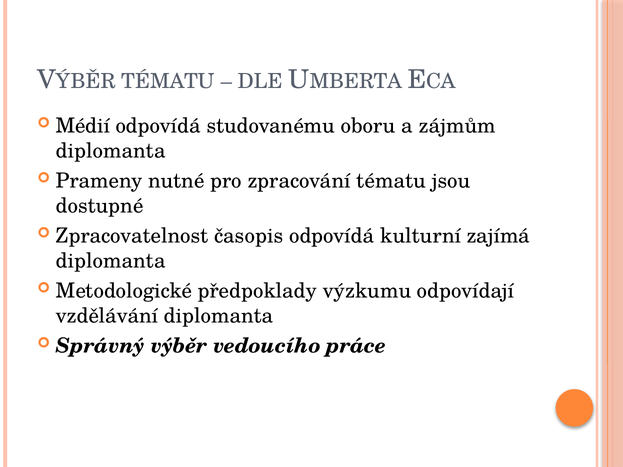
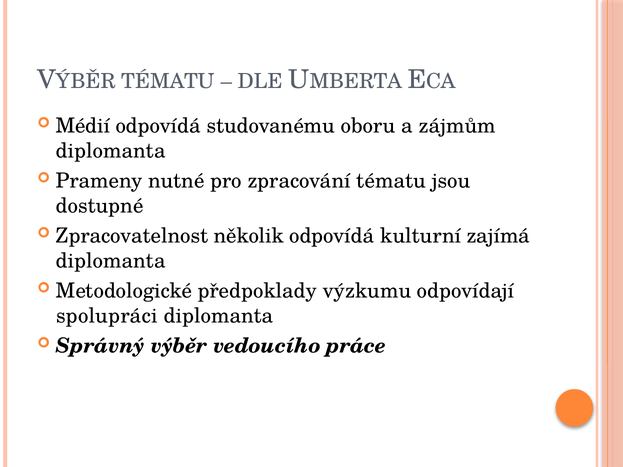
časopis: časopis -> několik (249, 236)
vzdělávání: vzdělávání -> spolupráci (107, 316)
